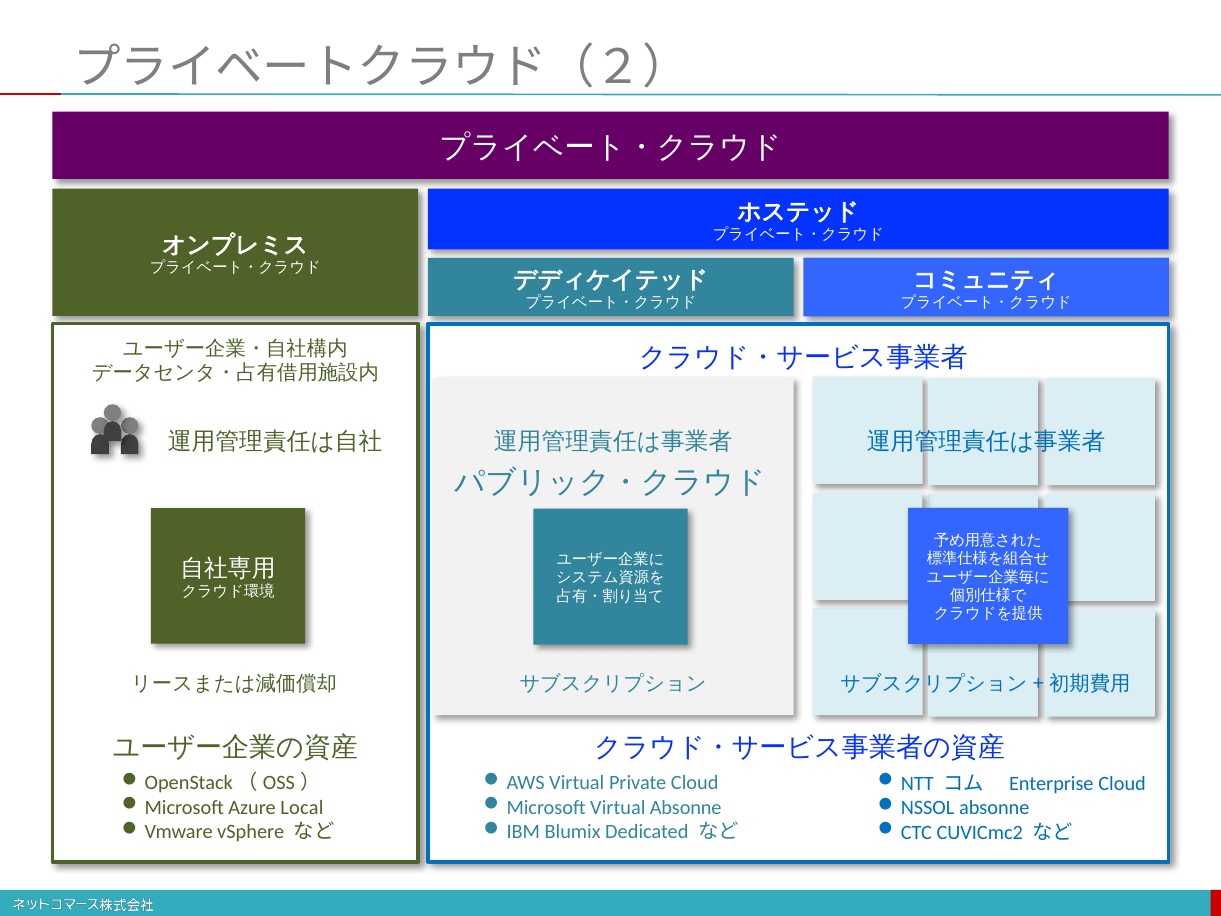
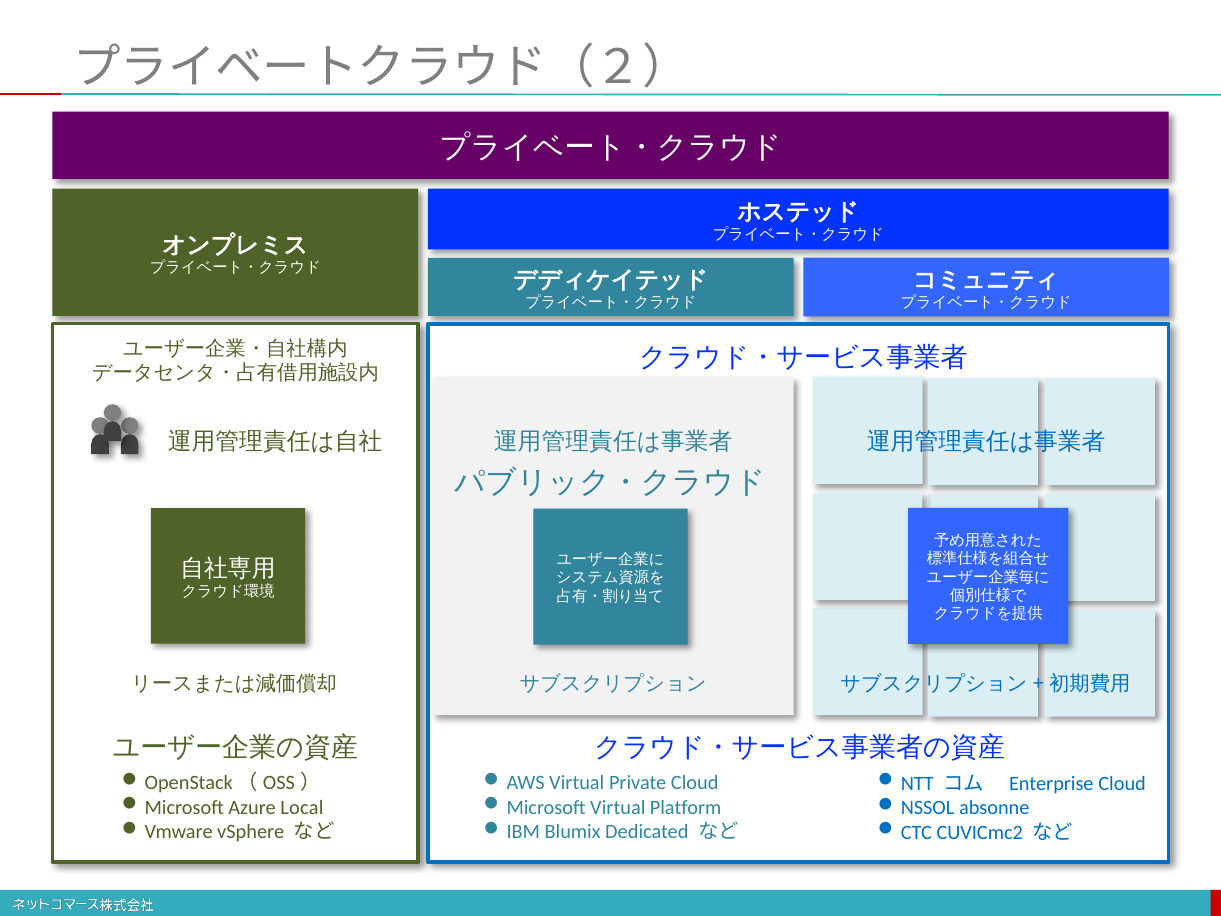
Virtual Absonne: Absonne -> Platform (686, 807)
